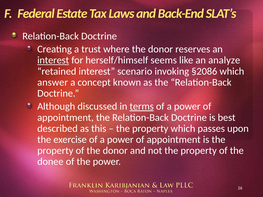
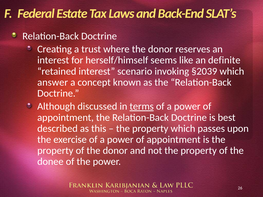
interest underline: present -> none (53, 60)
analyze: analyze -> definite (224, 60)
§2086: §2086 -> §2039 (204, 71)
